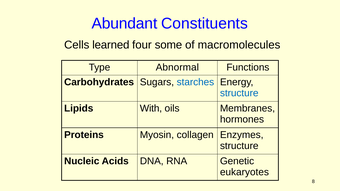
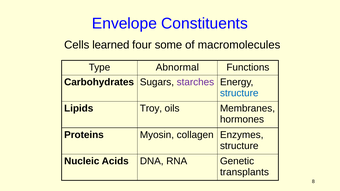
Abundant: Abundant -> Envelope (124, 23)
starches colour: blue -> purple (195, 82)
With: With -> Troy (151, 109)
eukaryotes: eukaryotes -> transplants (244, 172)
